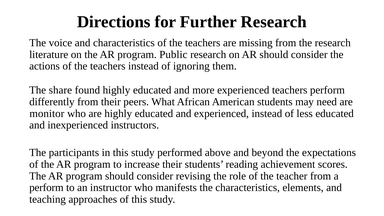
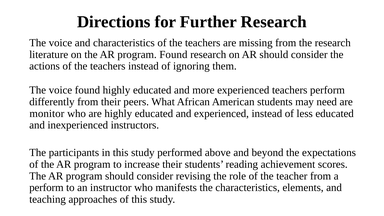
program Public: Public -> Found (173, 54)
share: share -> voice (60, 90)
